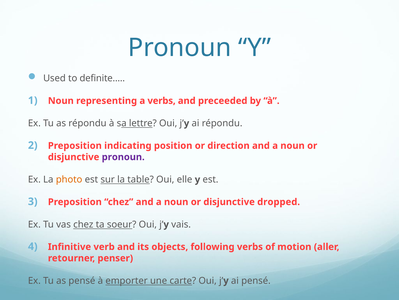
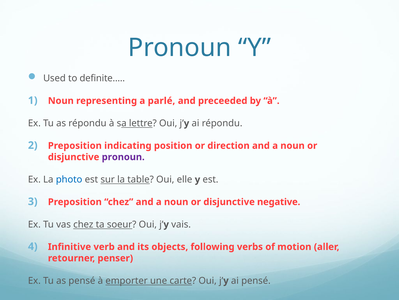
a verbs: verbs -> parlé (161, 101)
photo colour: orange -> blue (69, 179)
dropped: dropped -> negative (279, 201)
